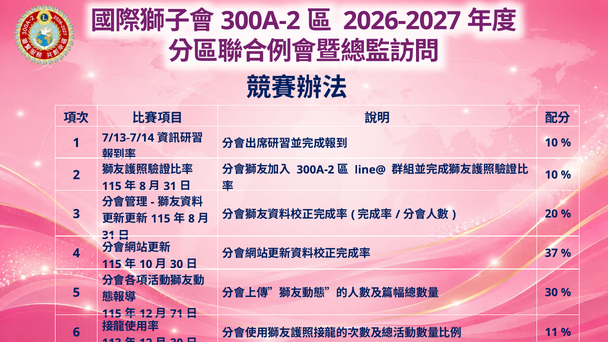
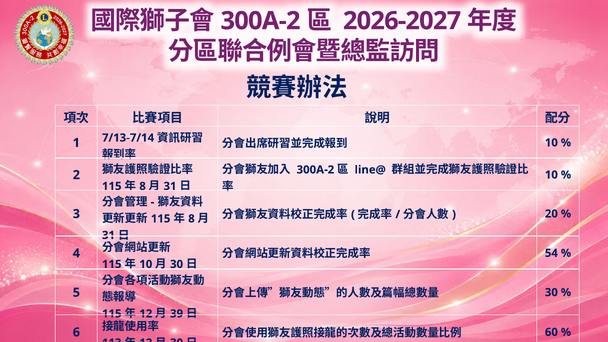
37: 37 -> 54 (551, 253)
71: 71 -> 39 (177, 314)
11: 11 -> 60 (551, 332)
